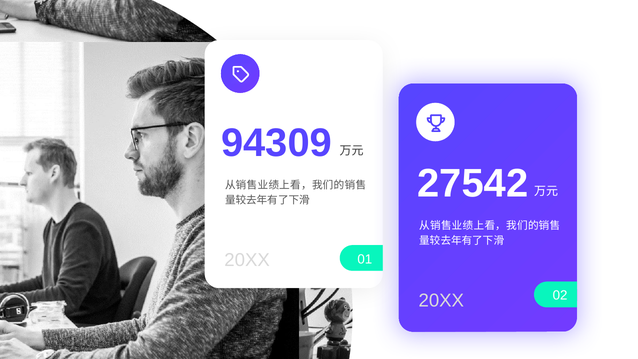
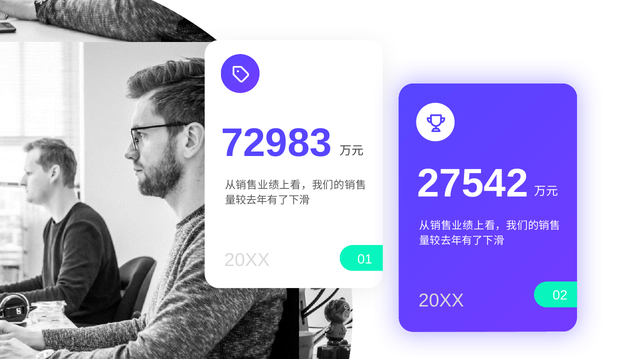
94309: 94309 -> 72983 (277, 143)
